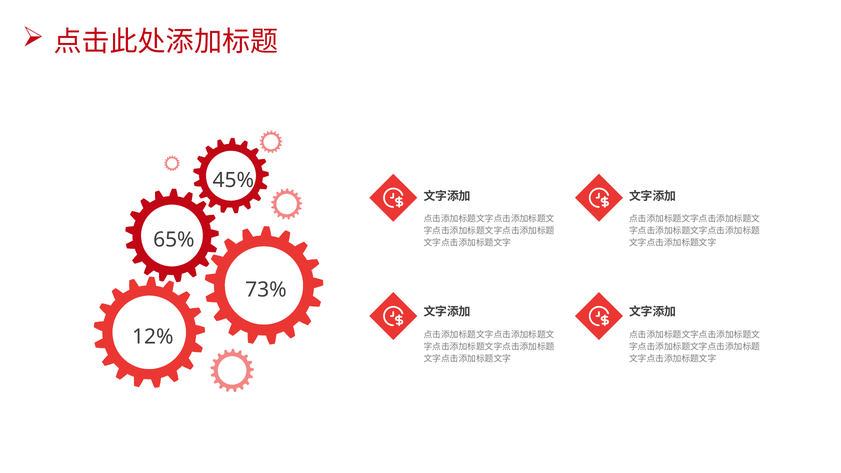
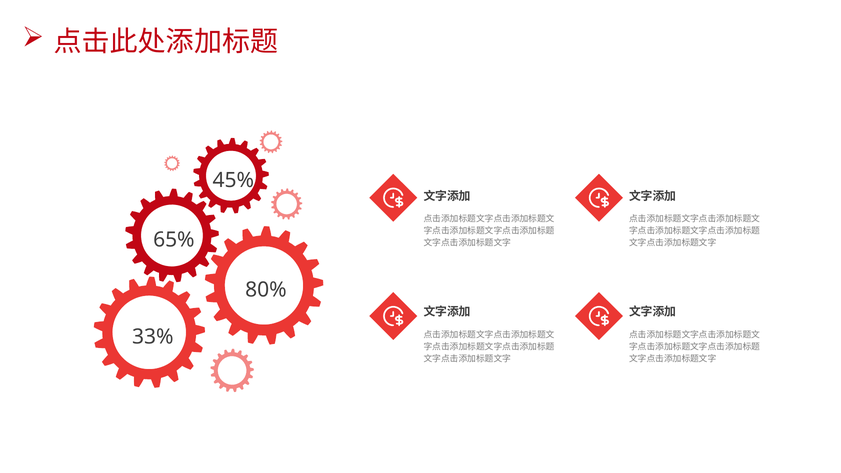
73%: 73% -> 80% (266, 290)
12%: 12% -> 33% (153, 337)
